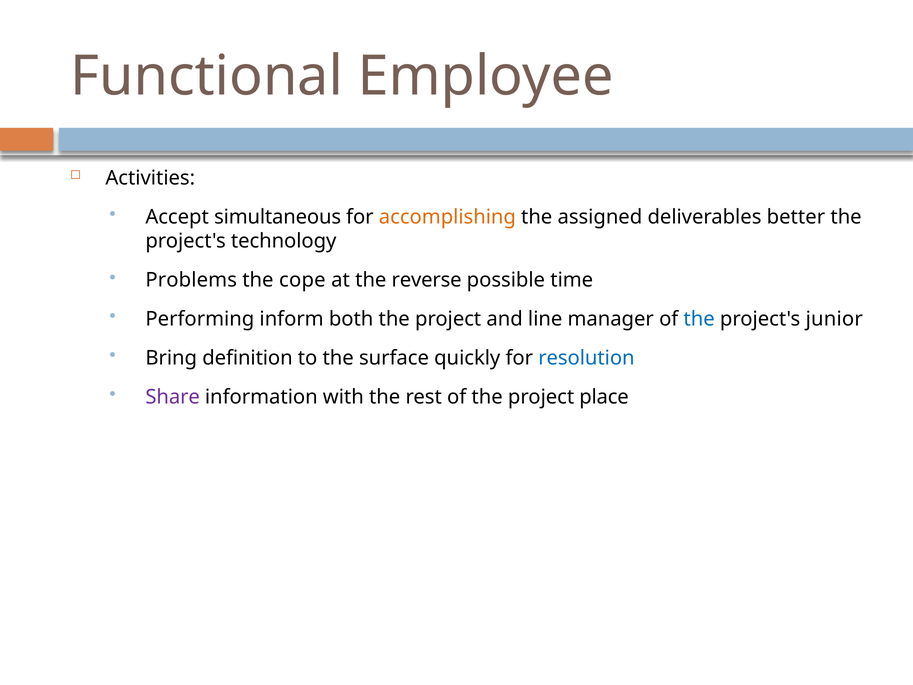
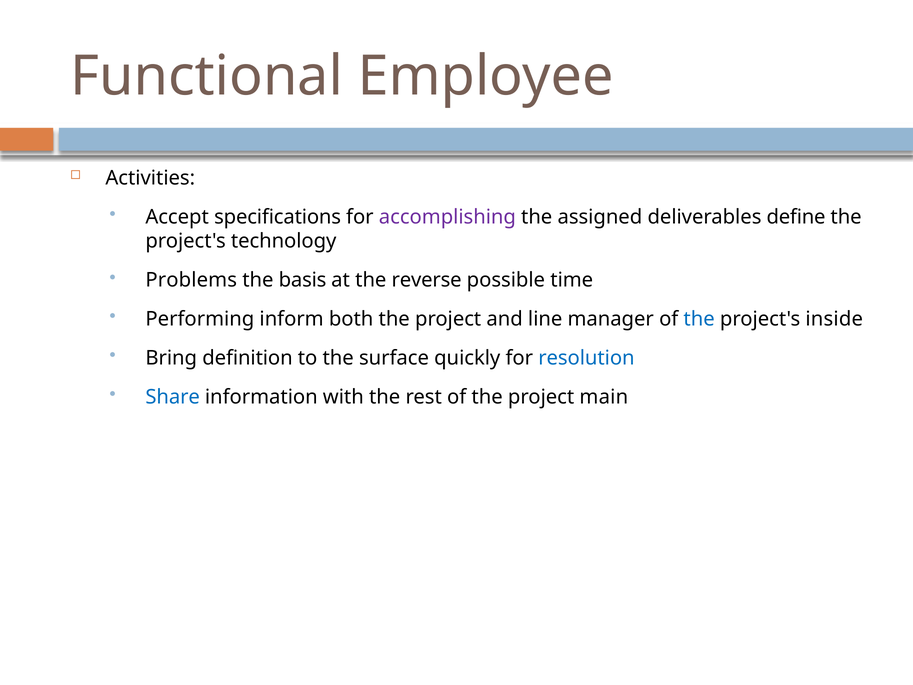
simultaneous: simultaneous -> specifications (278, 217)
accomplishing colour: orange -> purple (447, 217)
better: better -> define (796, 217)
cope: cope -> basis (303, 280)
junior: junior -> inside (834, 319)
Share colour: purple -> blue (173, 397)
place: place -> main (604, 397)
